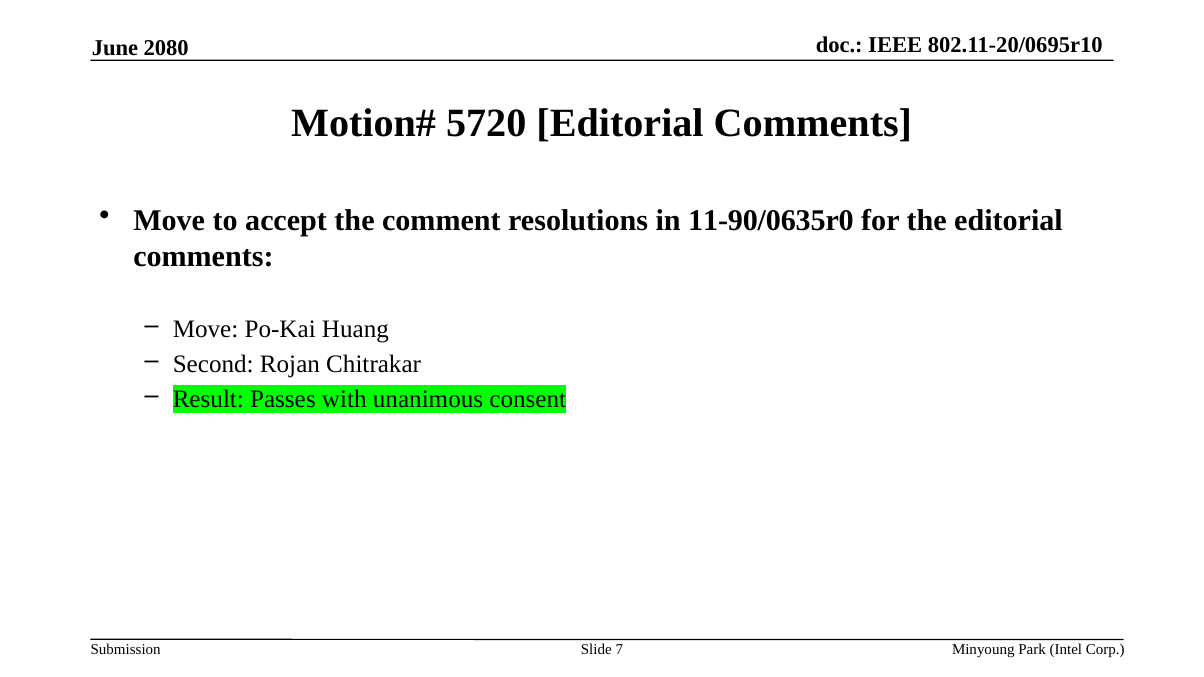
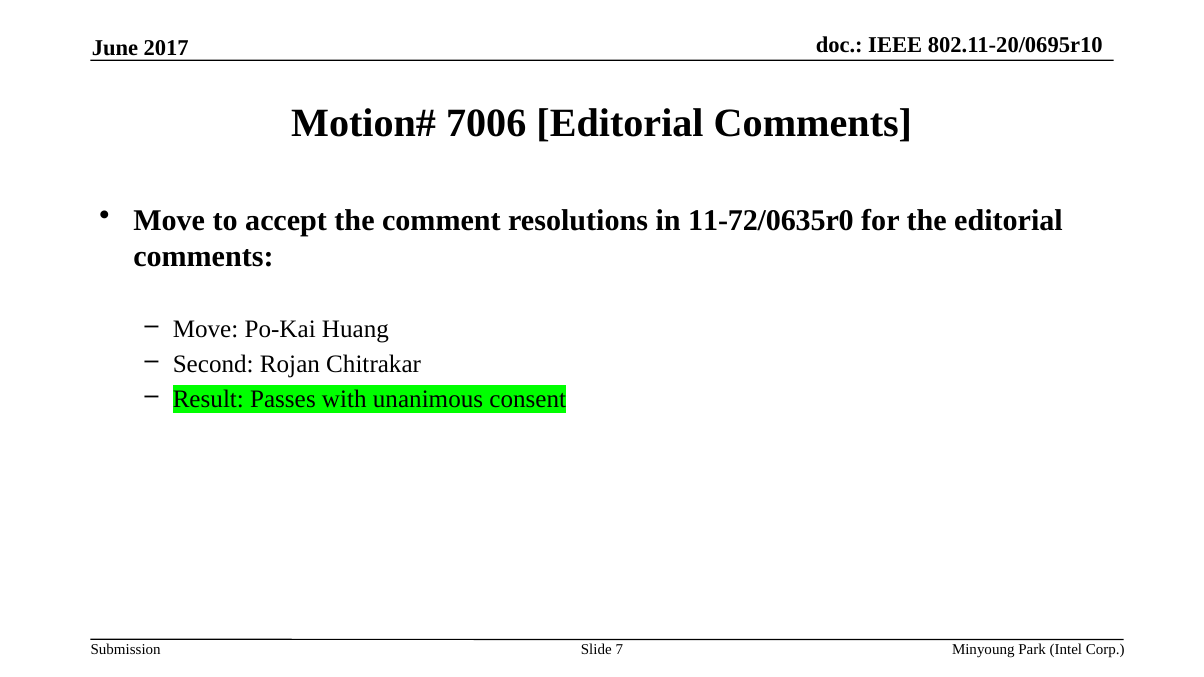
2080: 2080 -> 2017 (166, 48)
5720: 5720 -> 7006 (486, 123)
11-90/0635r0: 11-90/0635r0 -> 11-72/0635r0 (771, 220)
